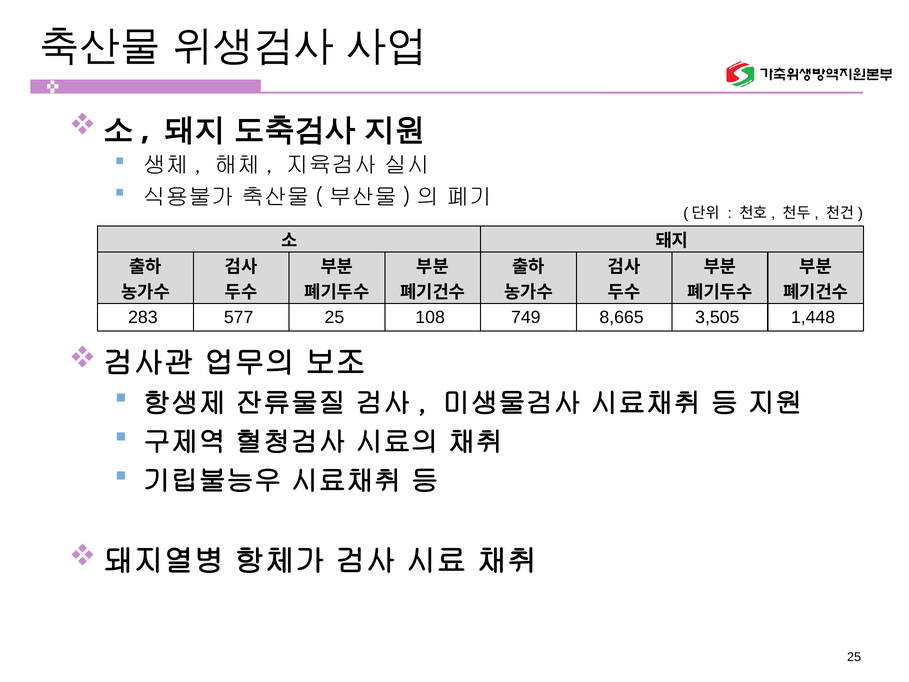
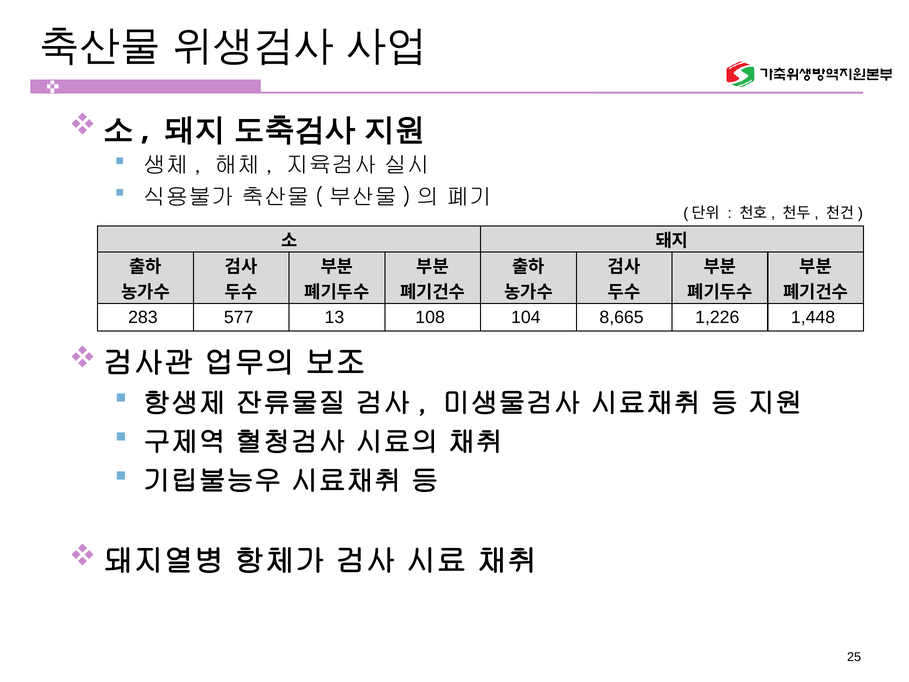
577 25: 25 -> 13 (334, 318)
749: 749 -> 104 (526, 318)
3,505: 3,505 -> 1,226 (717, 318)
